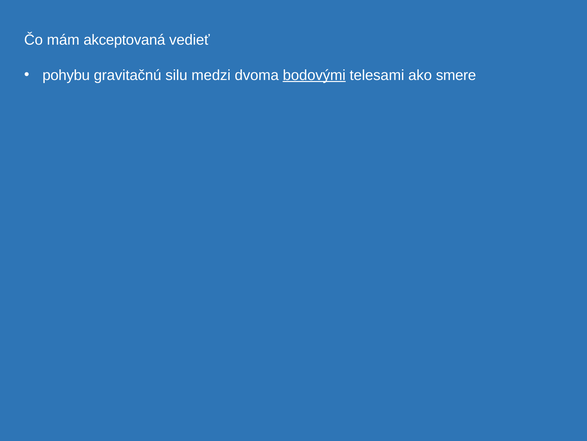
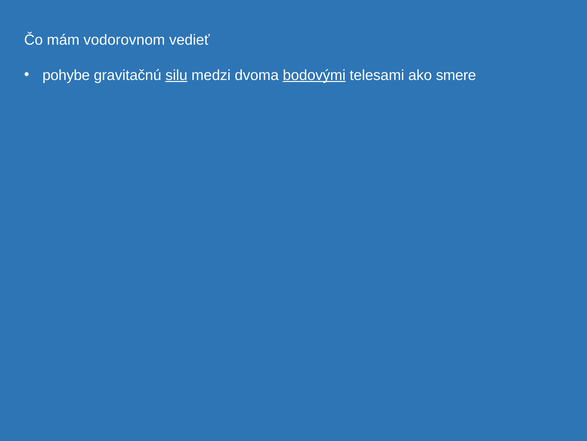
akceptovaná: akceptovaná -> vodorovnom (124, 40)
pohybu: pohybu -> pohybe (66, 75)
silu underline: none -> present (176, 75)
